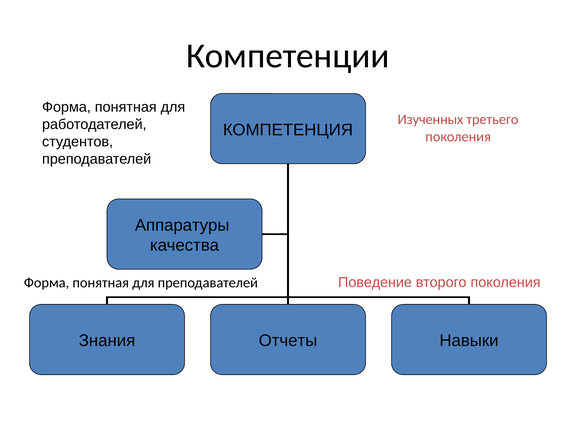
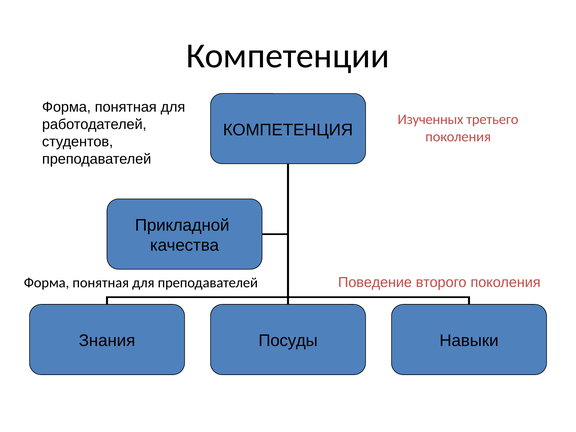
Аппаратуры: Аппаратуры -> Прикладной (182, 225)
Отчеты: Отчеты -> Посуды (288, 341)
